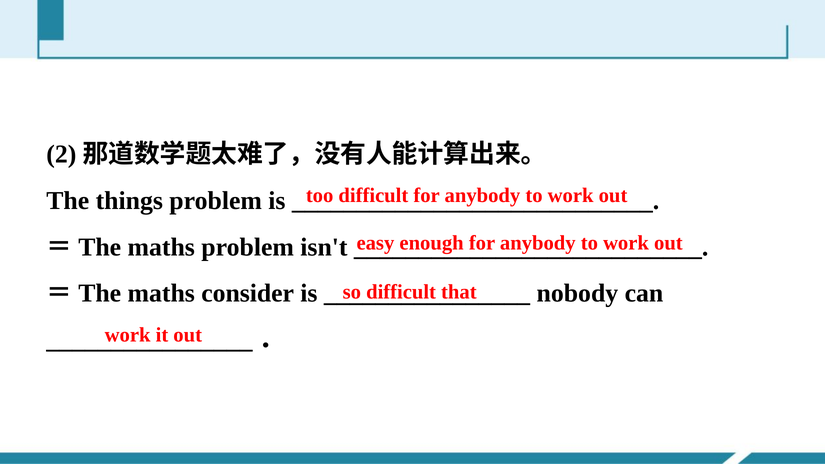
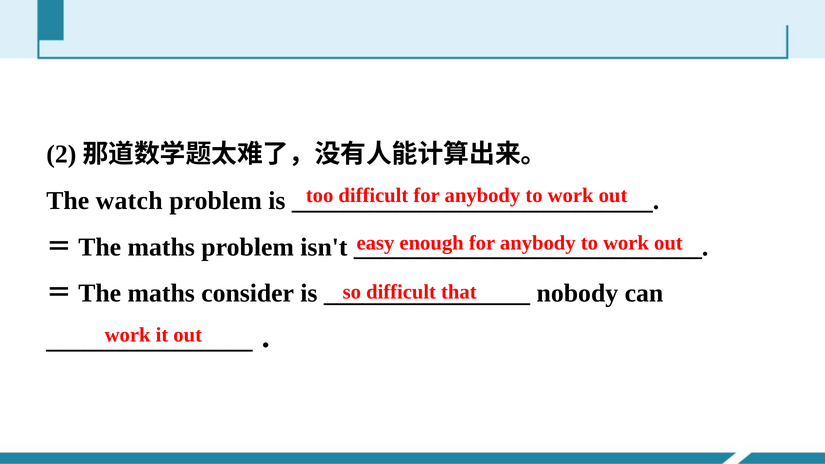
things: things -> watch (129, 201)
